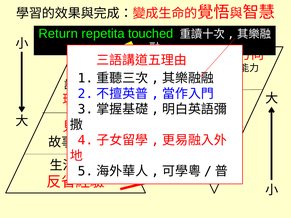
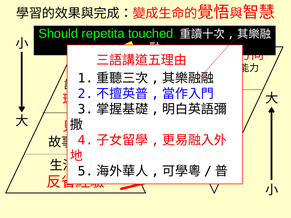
Return: Return -> Should (58, 34)
